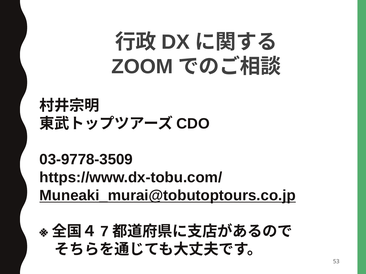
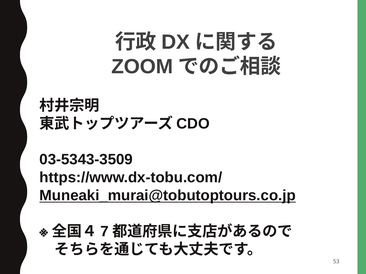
03-9778-3509: 03-9778-3509 -> 03-5343-3509 (86, 160)
